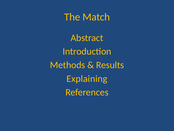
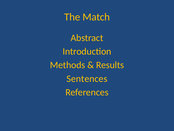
Explaining: Explaining -> Sentences (87, 78)
